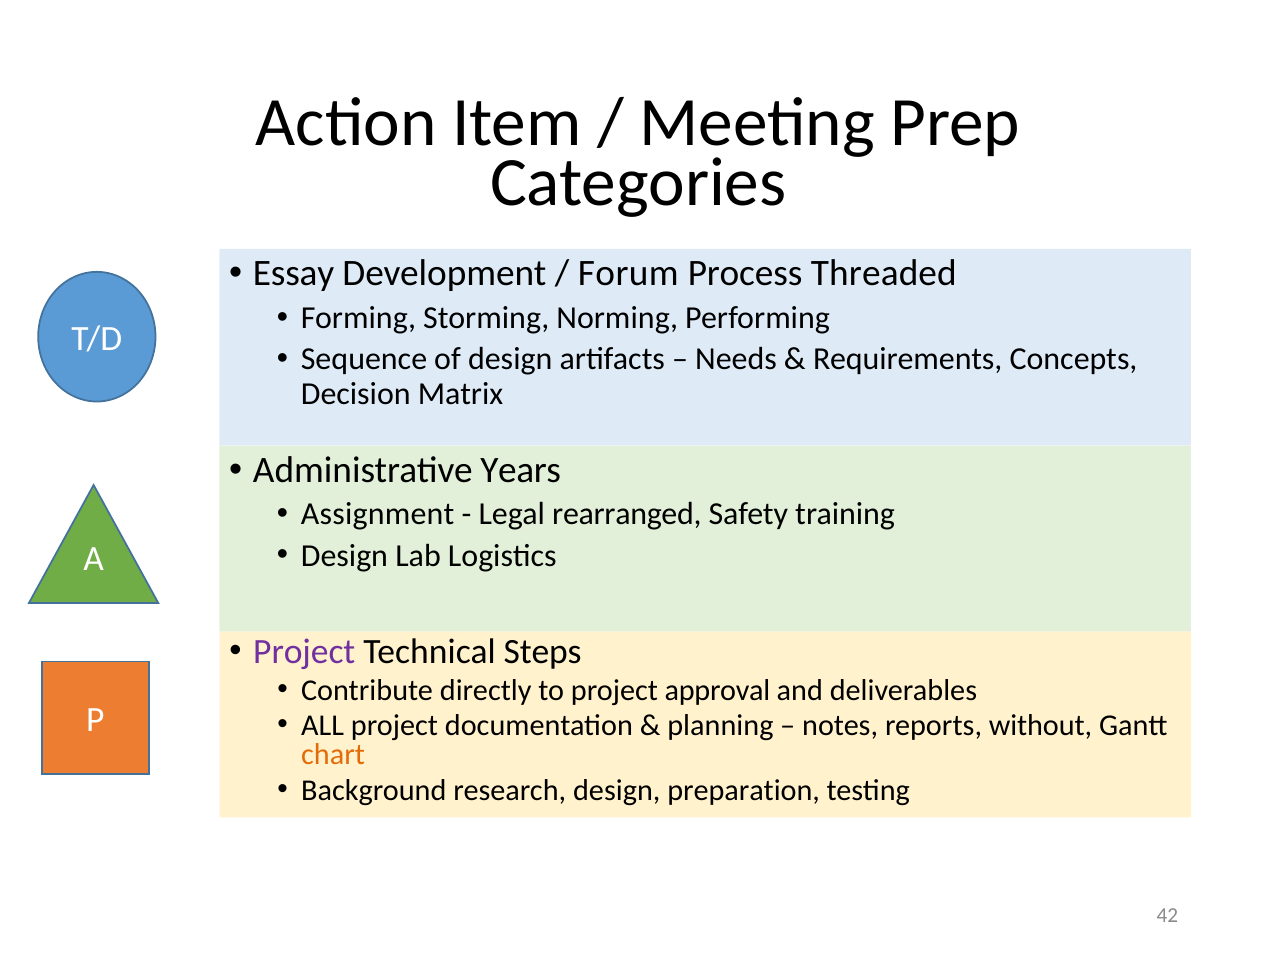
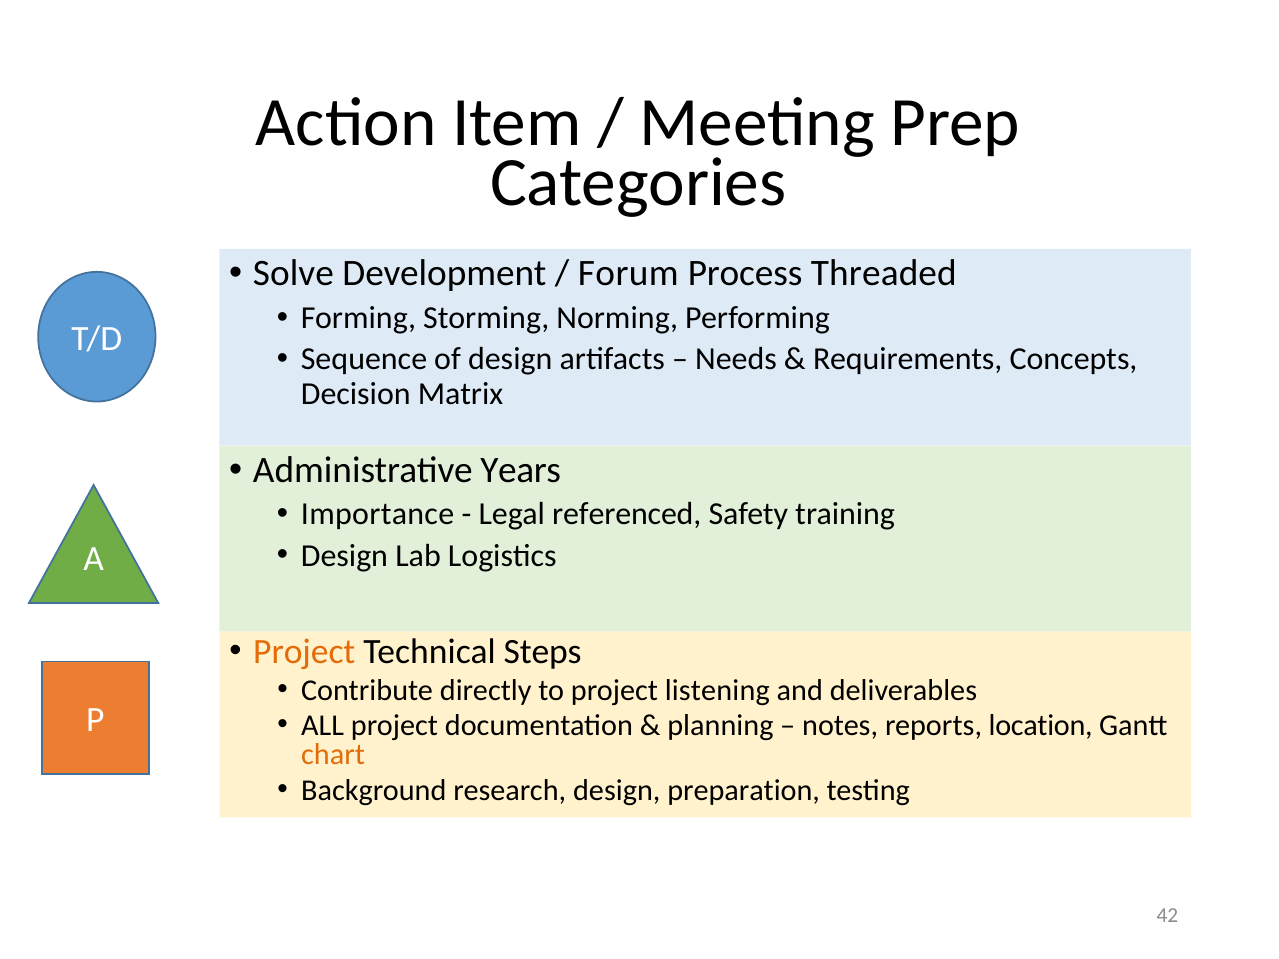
Essay: Essay -> Solve (293, 274)
Assignment: Assignment -> Importance (378, 514)
rearranged: rearranged -> referenced (627, 514)
Project colour: purple -> orange (304, 652)
approval: approval -> listening (717, 690)
without: without -> location (1041, 726)
